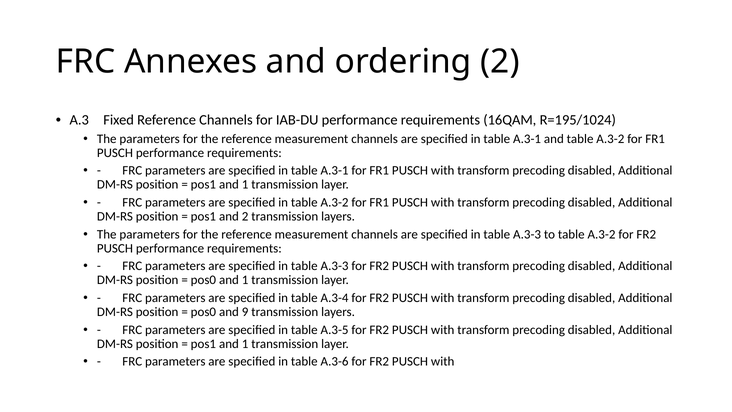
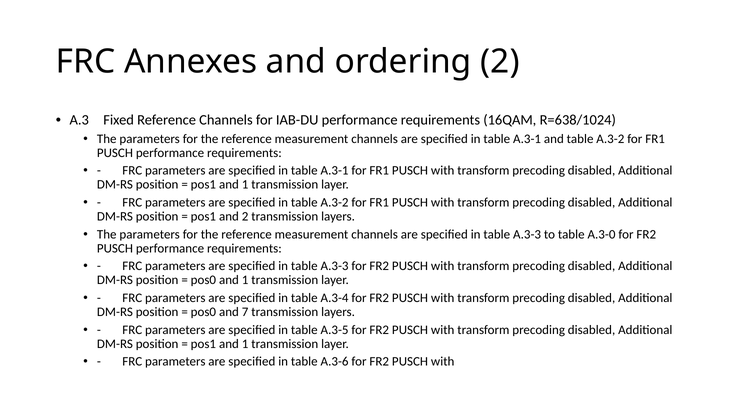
R=195/1024: R=195/1024 -> R=638/1024 (578, 120)
to table A.3-2: A.3-2 -> A.3-0 (602, 234)
9: 9 -> 7 (245, 312)
